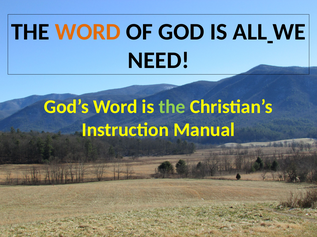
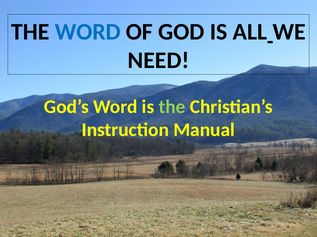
WORD colour: orange -> blue (88, 32)
